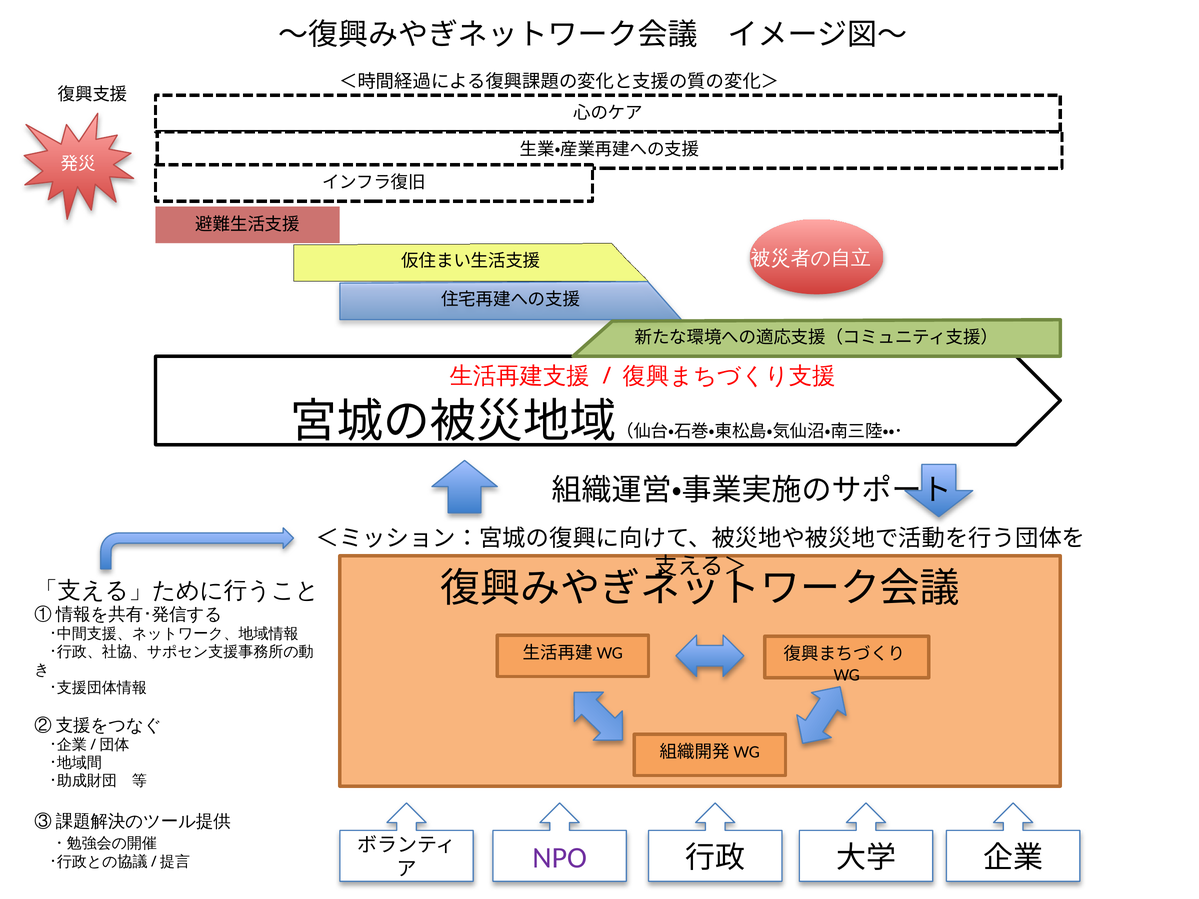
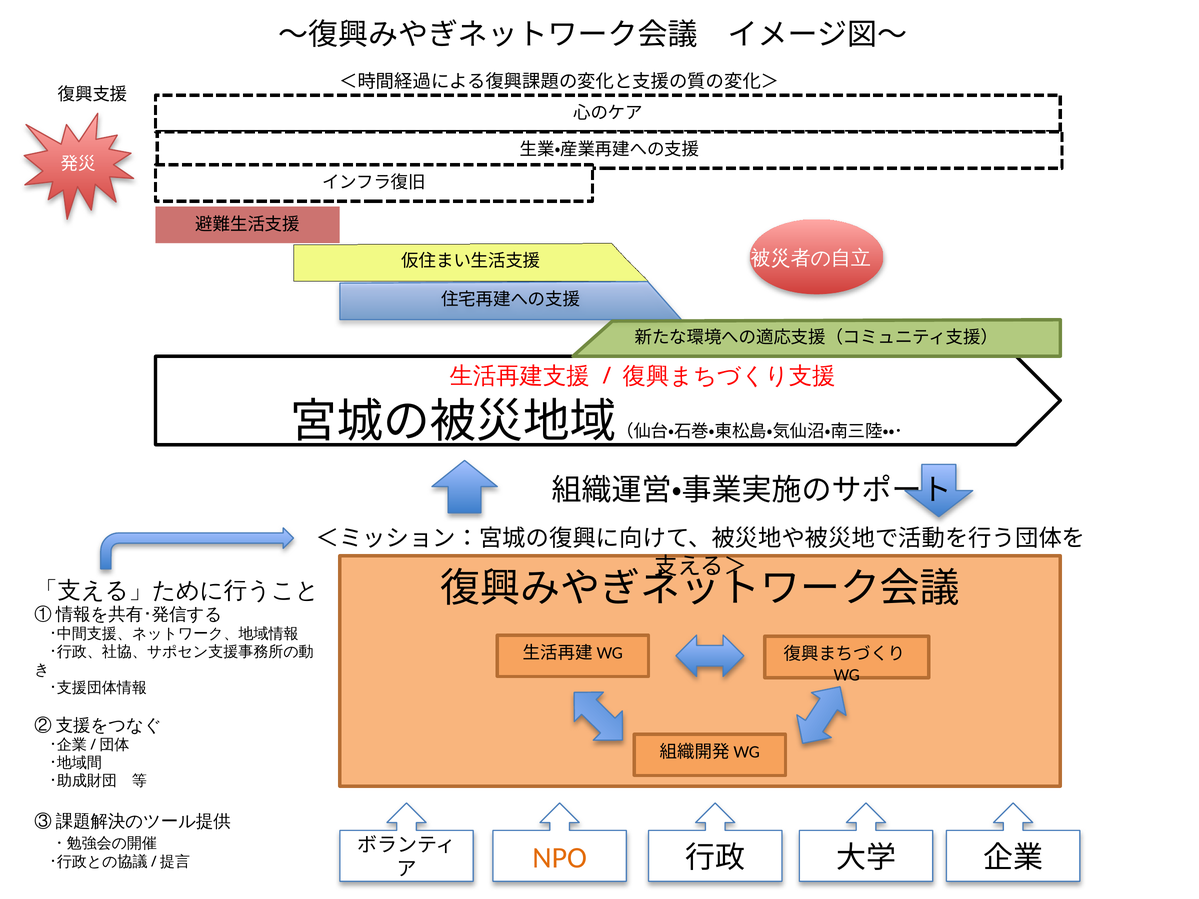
NPO colour: purple -> orange (560, 858)
